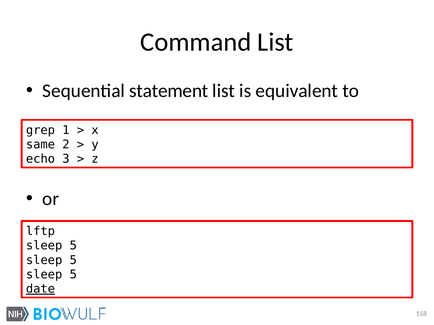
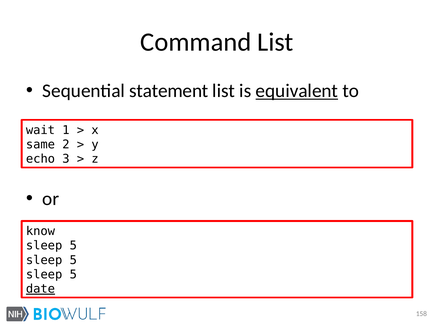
equivalent underline: none -> present (297, 91)
grep: grep -> wait (40, 130)
lftp: lftp -> know (40, 232)
